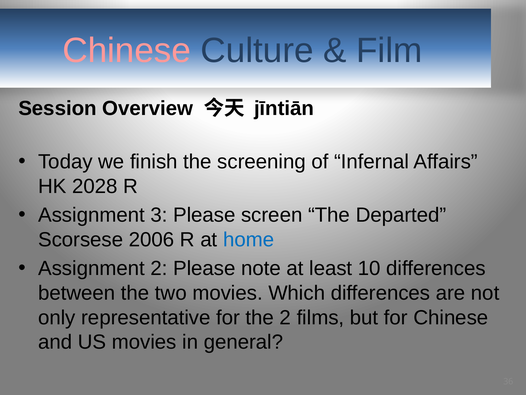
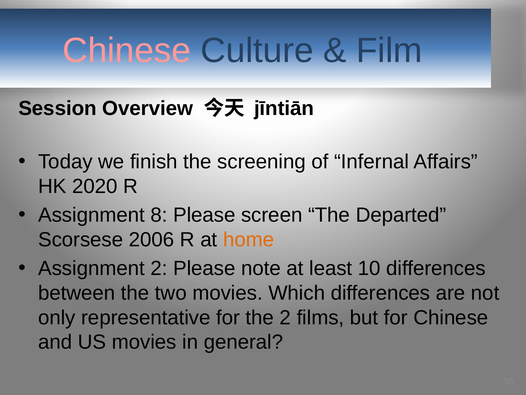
2028: 2028 -> 2020 (95, 186)
3: 3 -> 8 (159, 215)
home colour: blue -> orange (249, 239)
